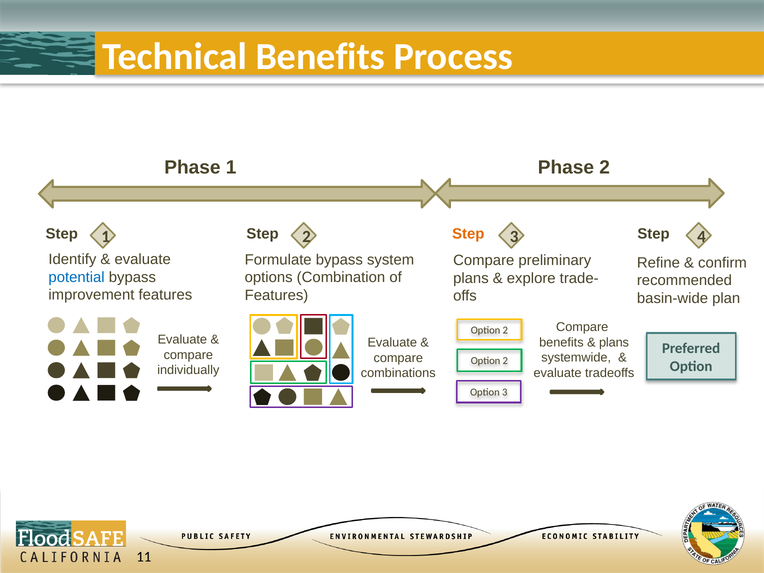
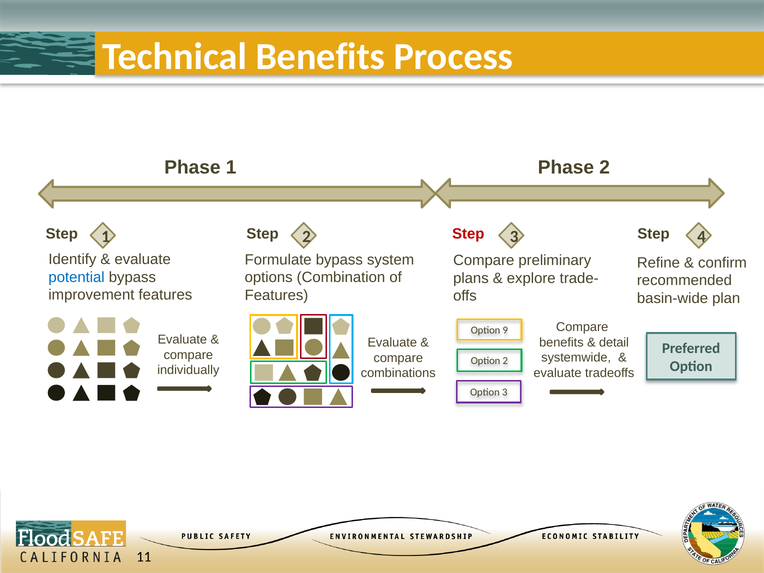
Step colour: orange -> red (468, 234)
2: 2 -> 9 (505, 330)
plans: plans -> detail (614, 342)
